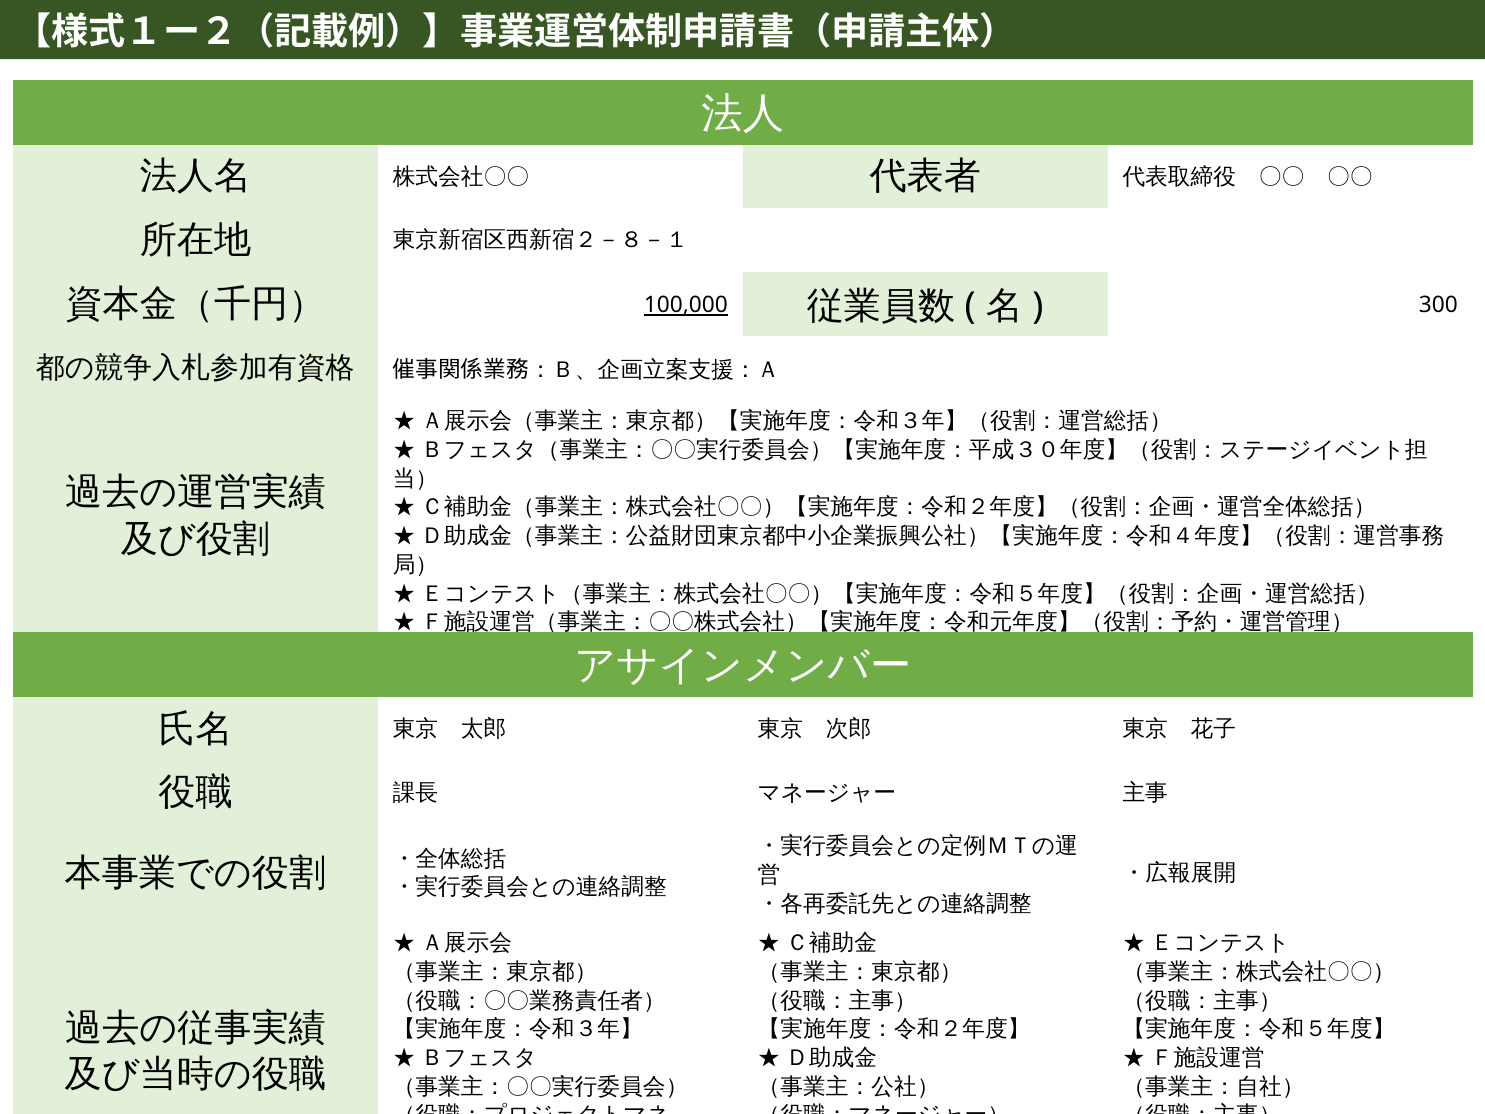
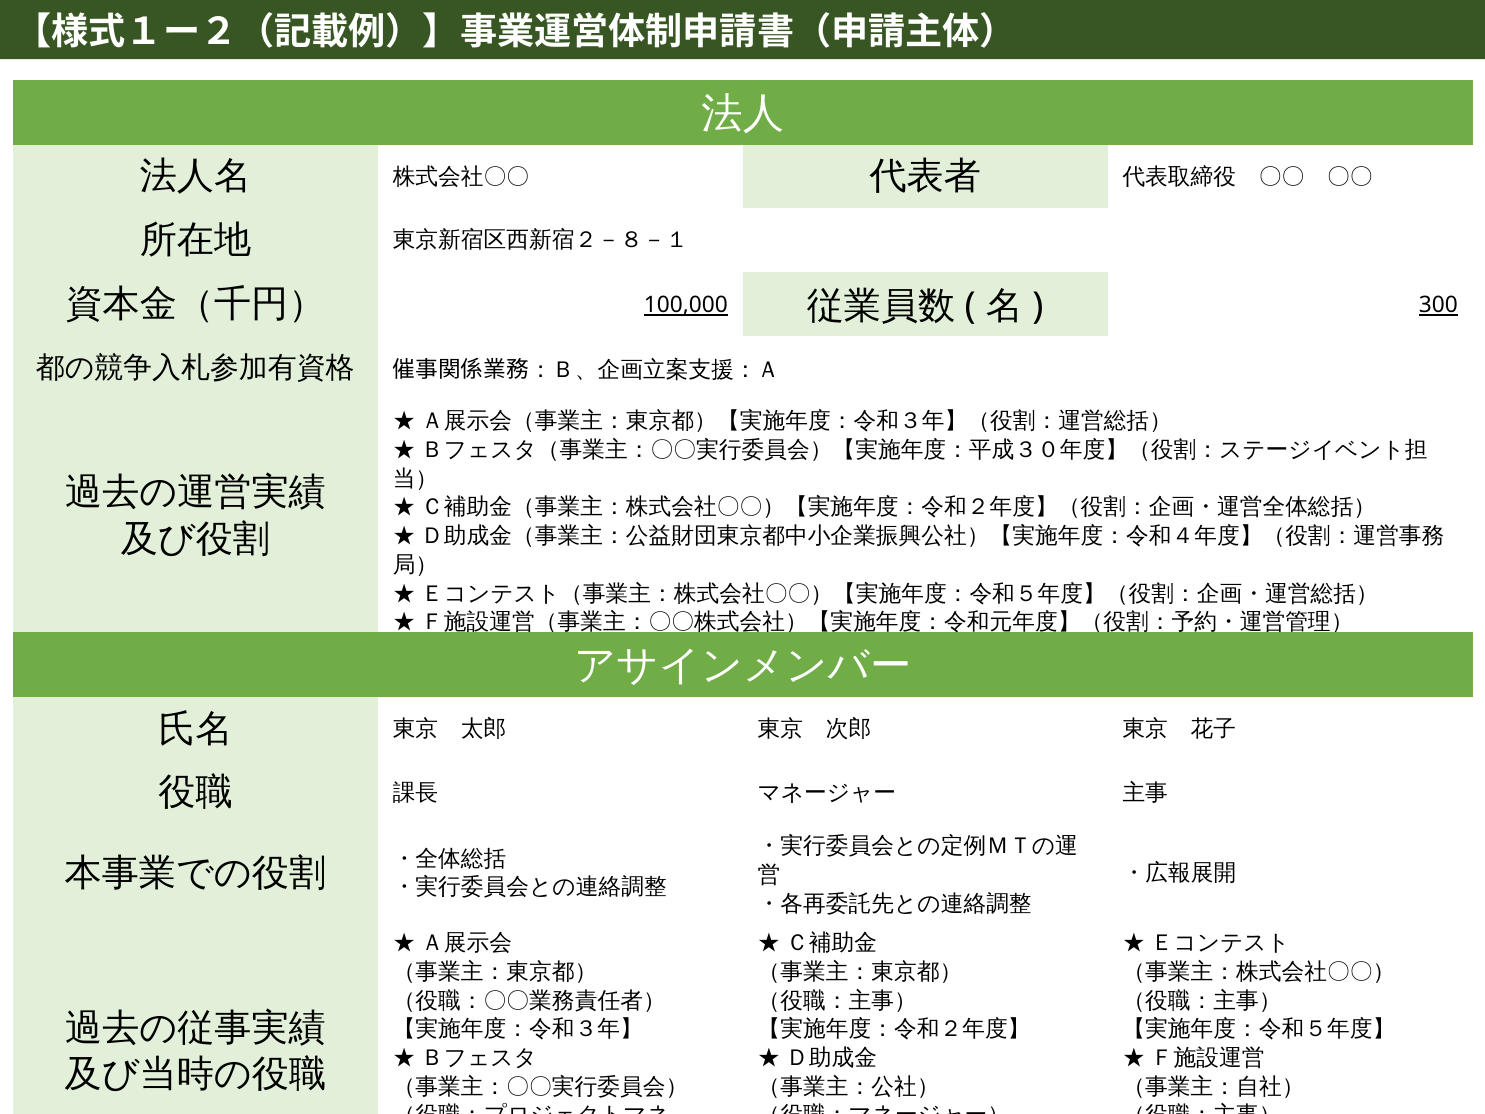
300 underline: none -> present (1438, 305)
